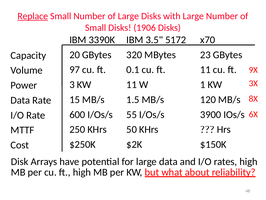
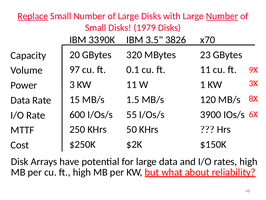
Number underline: none -> present (222, 16)
1906: 1906 -> 1979 (145, 28)
5172: 5172 -> 3826 (176, 40)
